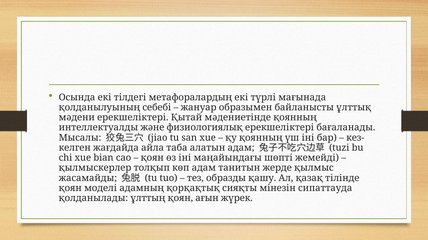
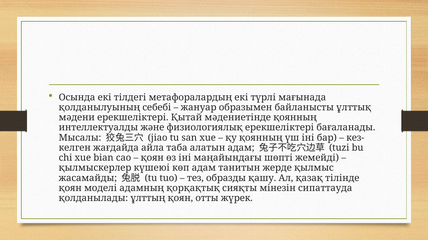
толқып: толқып -> күшеюі (152, 168)
ағын: ағын -> отты (207, 199)
